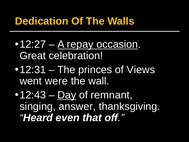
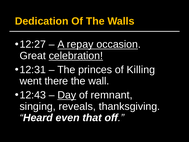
celebration underline: none -> present (76, 56)
Views: Views -> Killing (141, 70)
were: were -> there (56, 81)
answer: answer -> reveals (77, 106)
